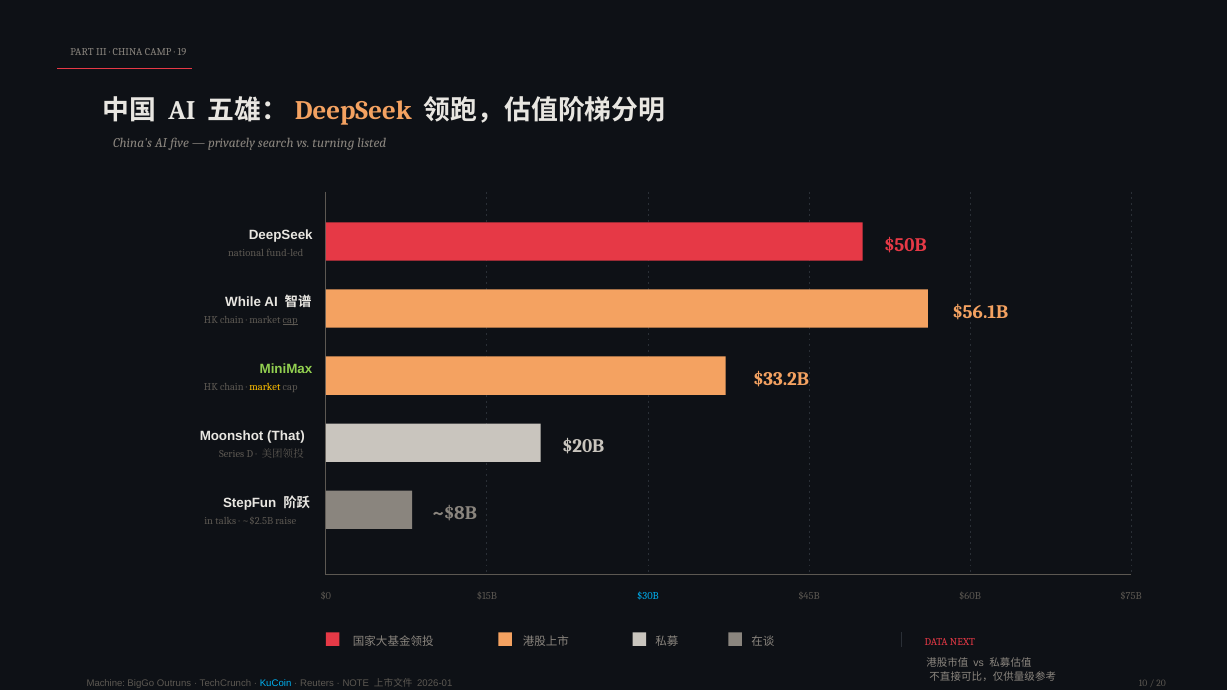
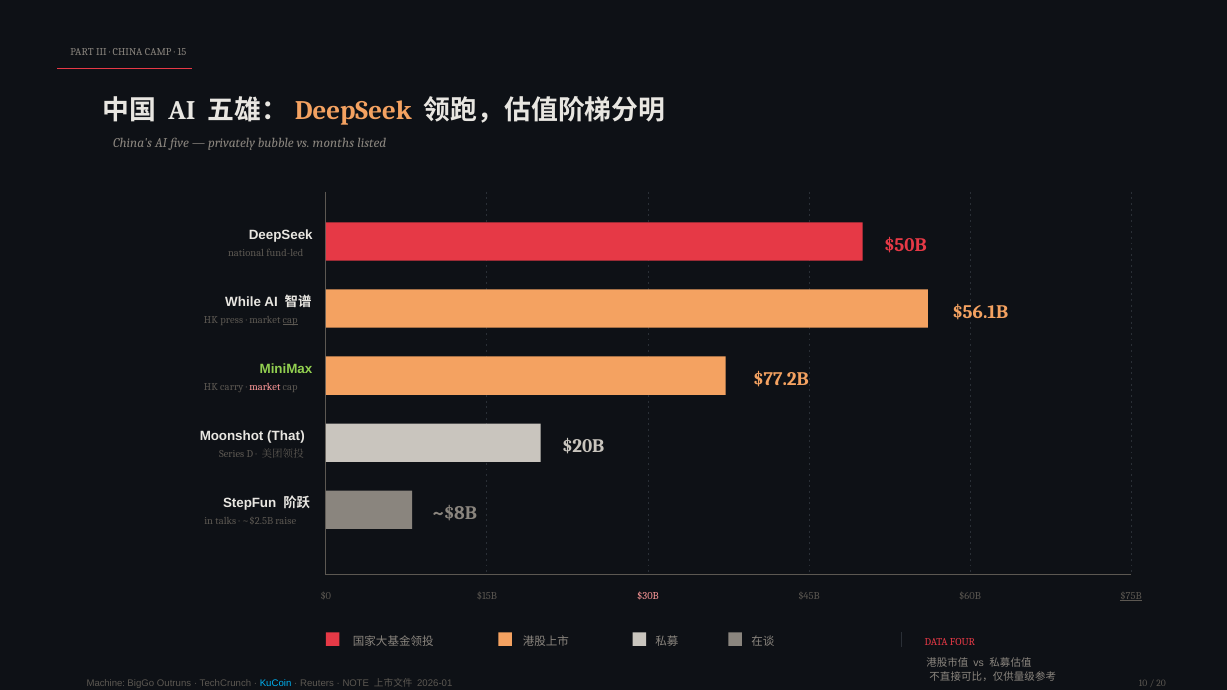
19: 19 -> 15 (182, 52)
search: search -> bubble (276, 143)
turning: turning -> months (333, 143)
chain: chain -> press (232, 320)
chain: chain -> carry (232, 387)
market colour: yellow -> pink (265, 387)
$33.2B: $33.2B -> $77.2B (781, 379)
$30B colour: light blue -> pink (648, 596)
$75B underline: none -> present (1131, 596)
NEXT: NEXT -> FOUR (963, 642)
